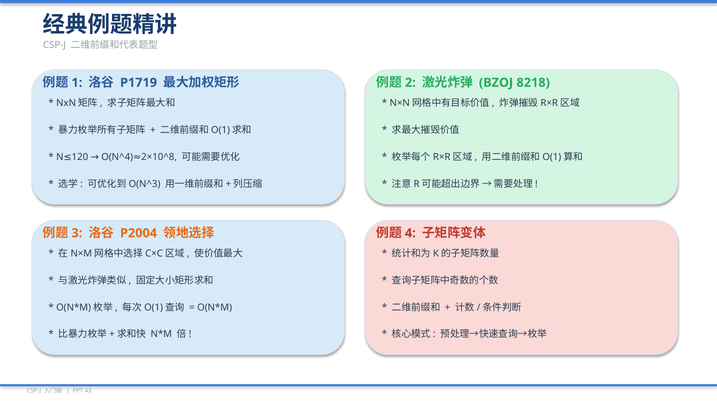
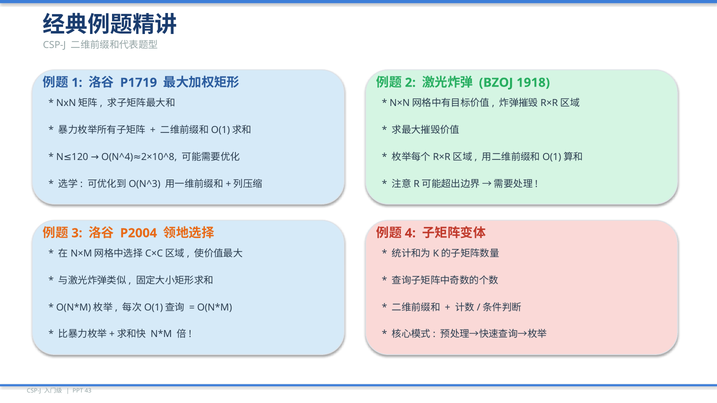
8218: 8218 -> 1918 (533, 83)
